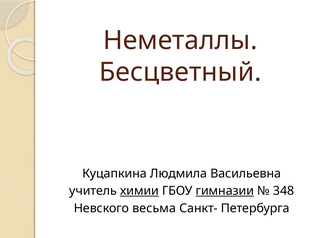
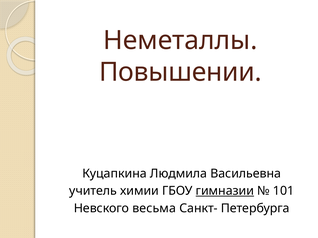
Бесцветный: Бесцветный -> Повышении (180, 72)
химии underline: present -> none (139, 191)
348: 348 -> 101 (284, 191)
